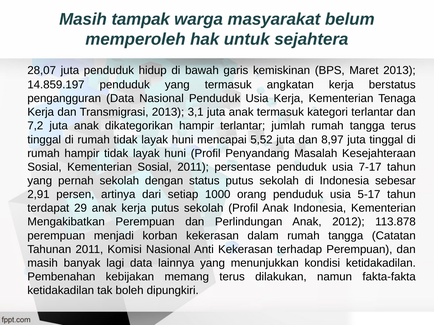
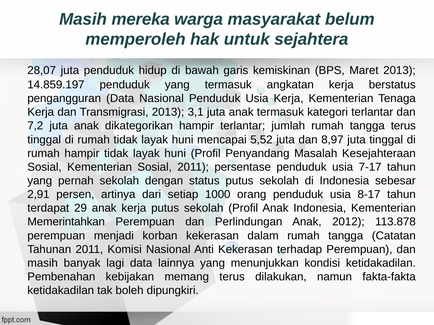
tampak: tampak -> mereka (141, 19)
5-17: 5-17 -> 8-17 (369, 195)
Mengakibatkan: Mengakibatkan -> Memerintahkan (66, 222)
